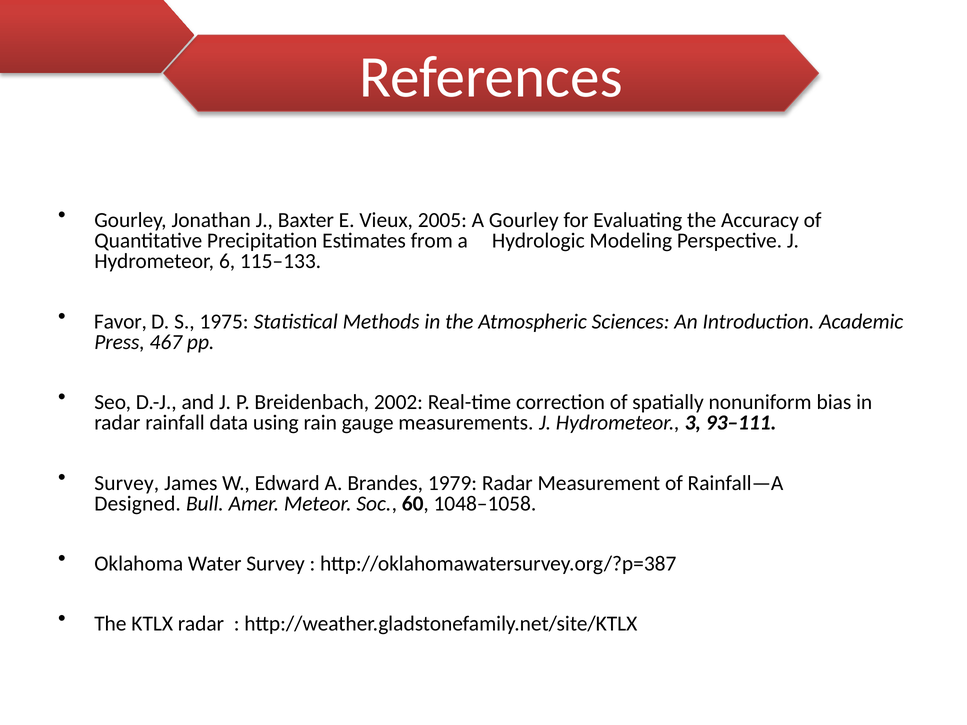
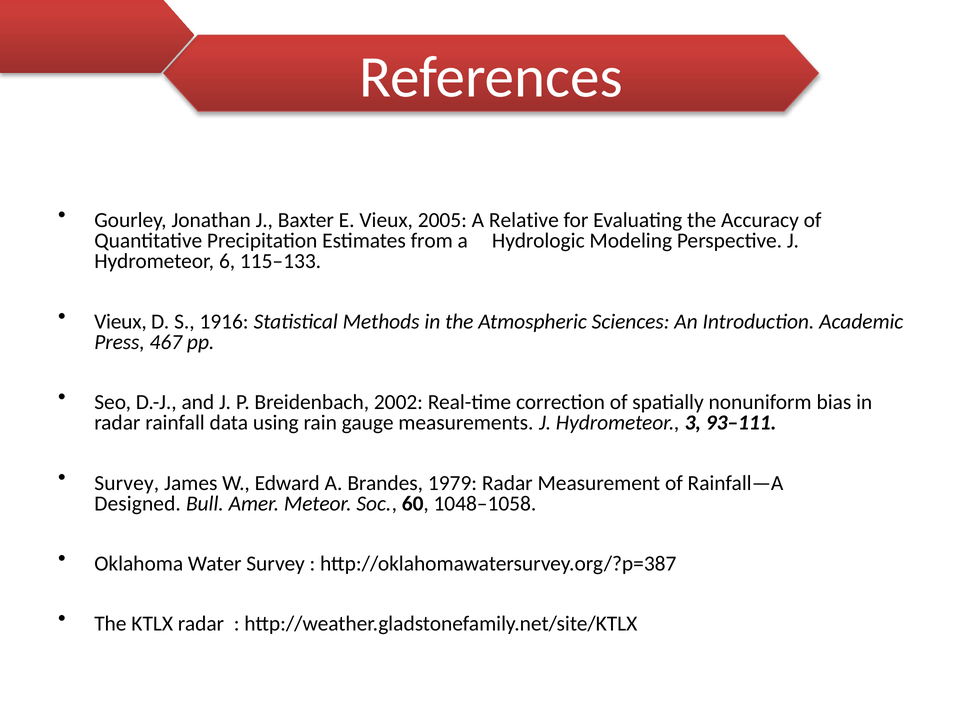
A Gourley: Gourley -> Relative (524, 220)
Favor: Favor -> Vieux (120, 322)
1975: 1975 -> 1916 (224, 322)
